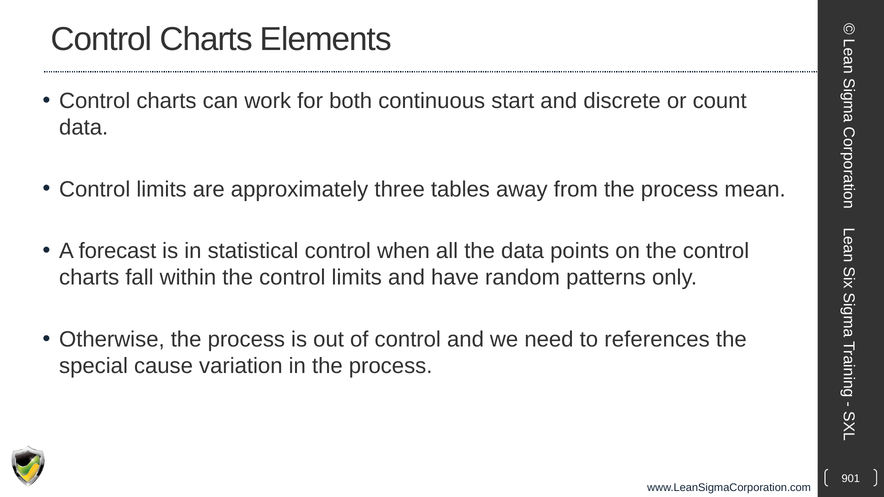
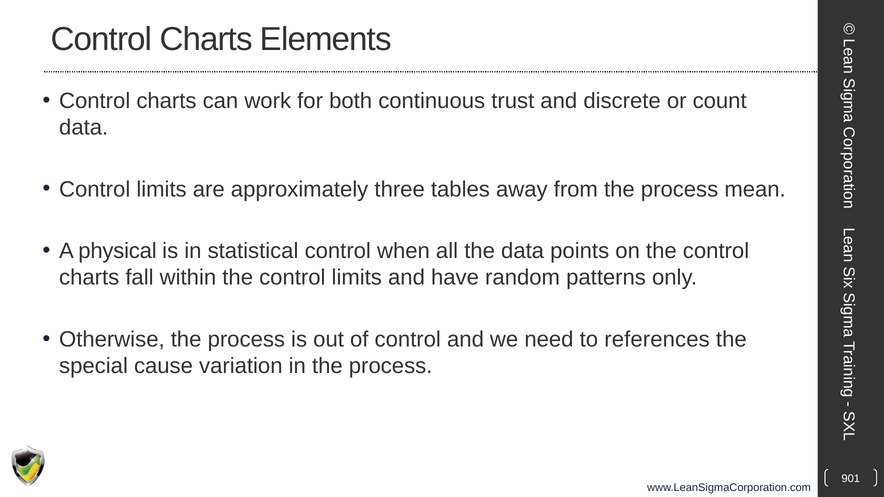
start: start -> trust (513, 101)
forecast: forecast -> physical (118, 251)
